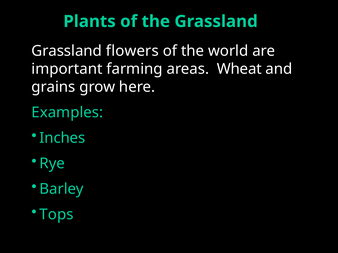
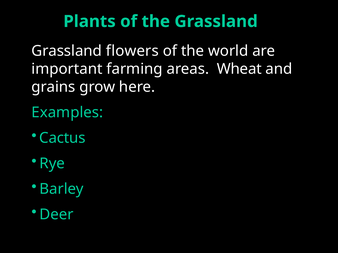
Inches: Inches -> Cactus (62, 138)
Tops: Tops -> Deer (57, 215)
